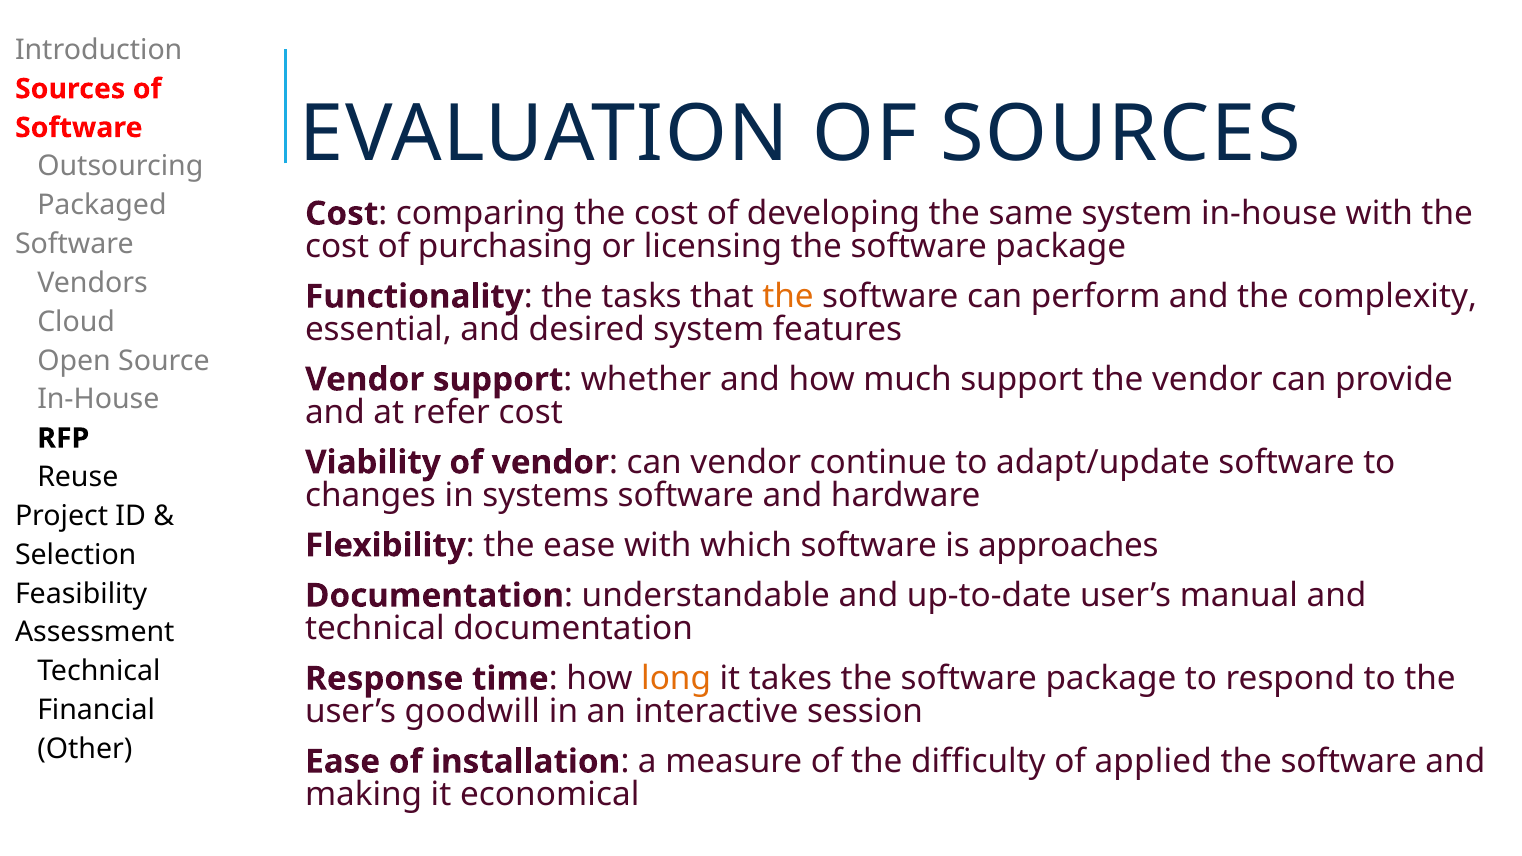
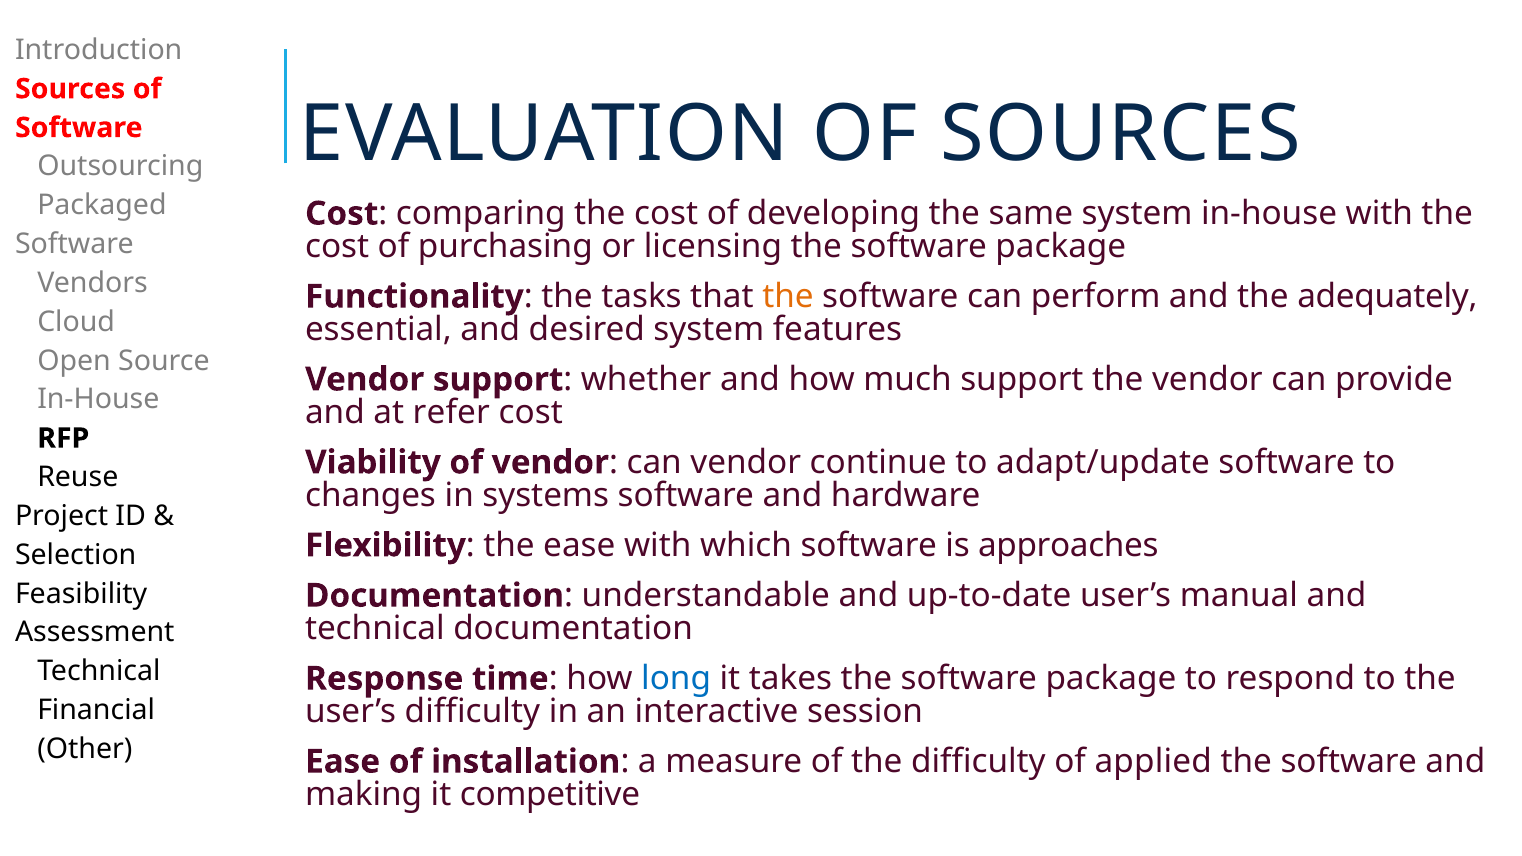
complexity: complexity -> adequately (1387, 297)
long colour: orange -> blue (676, 679)
user’s goodwill: goodwill -> difficulty (472, 711)
economical: economical -> competitive (550, 794)
